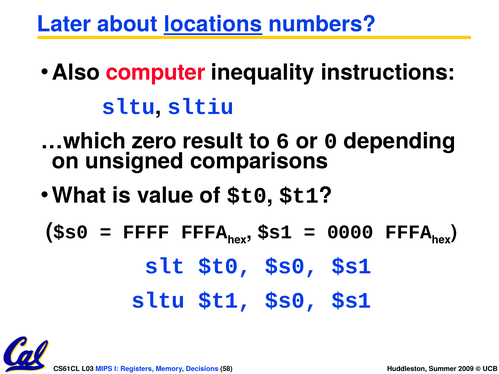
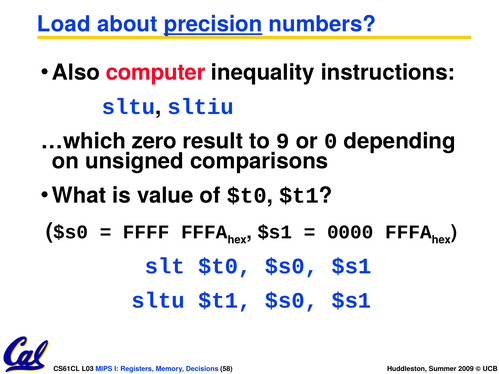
Later: Later -> Load (64, 24)
locations: locations -> precision (213, 24)
6: 6 -> 9 (283, 141)
